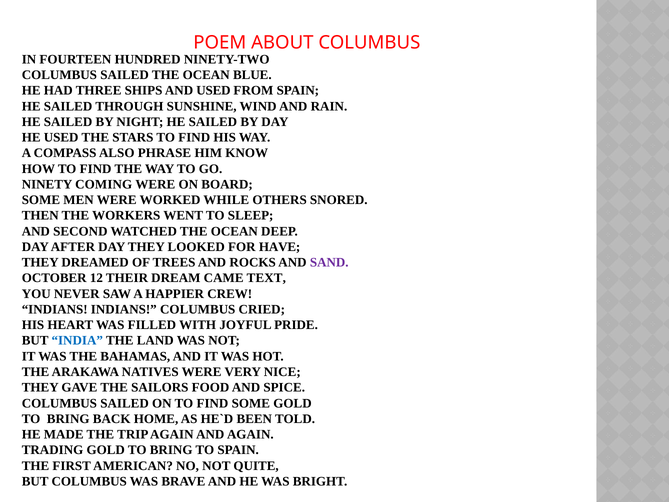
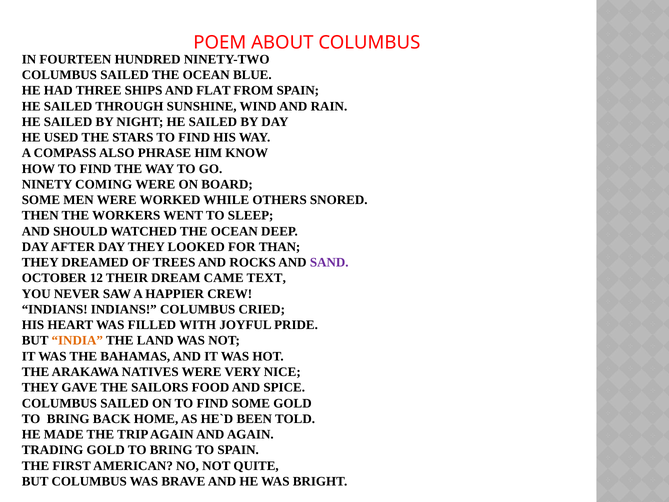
AND USED: USED -> FLAT (213, 91)
SECOND: SECOND -> SHOULD (80, 231)
HAVE: HAVE -> THAN (280, 247)
INDIA colour: blue -> orange (77, 341)
